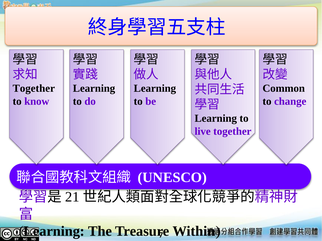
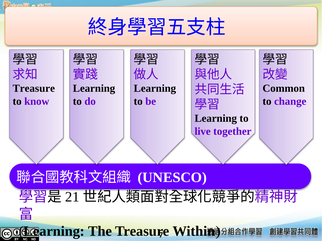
Together: Together -> Treasure (34, 89)
